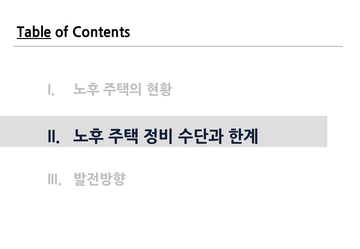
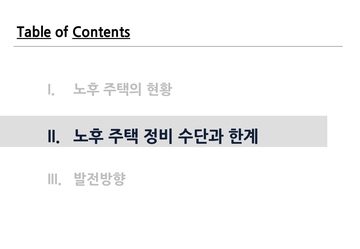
Contents underline: none -> present (101, 33)
